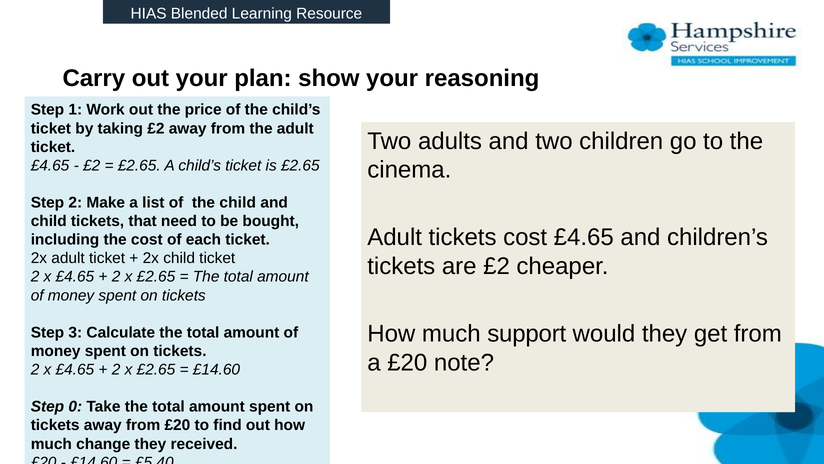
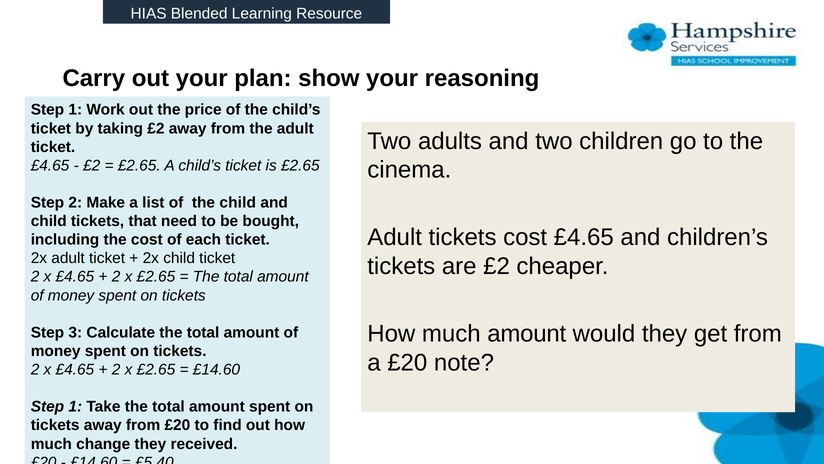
much support: support -> amount (527, 333)
0: 0 -> 1 (75, 406)
